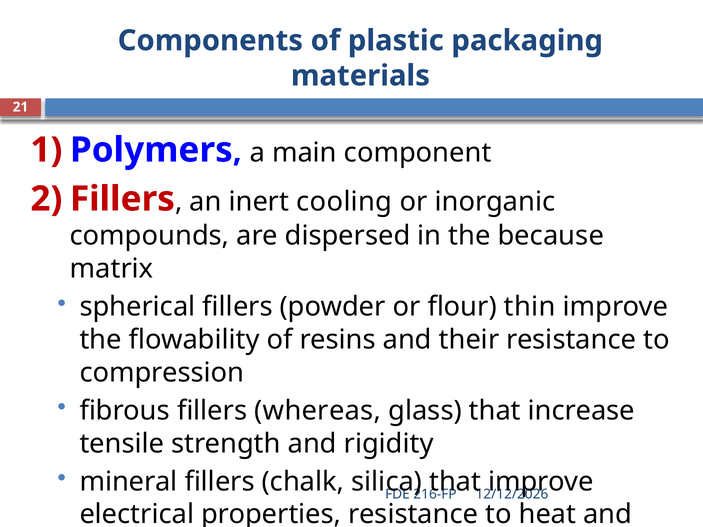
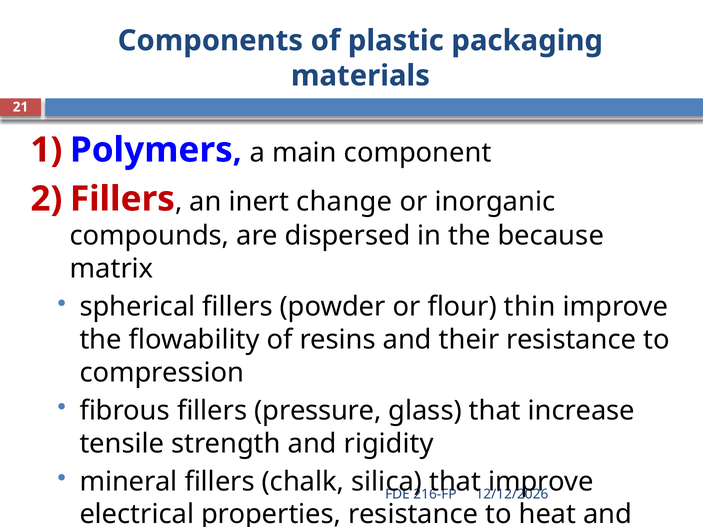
cooling: cooling -> change (344, 202)
whereas: whereas -> pressure (318, 411)
